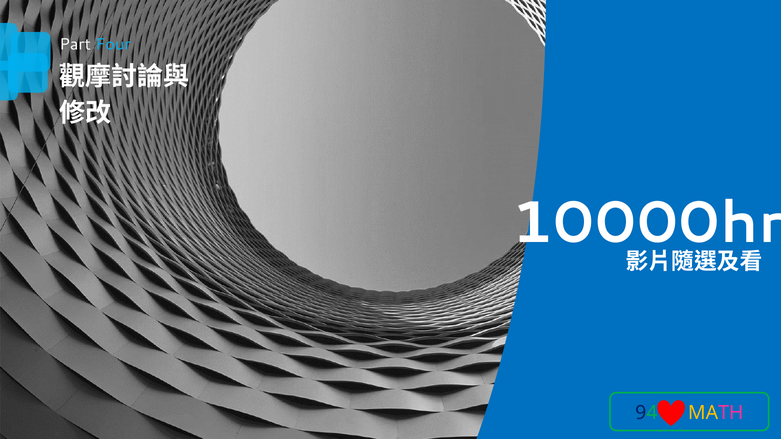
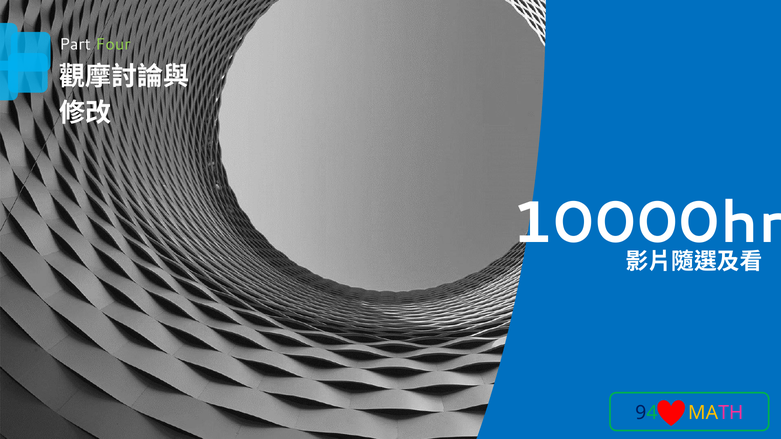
Four colour: light blue -> light green (113, 45)
